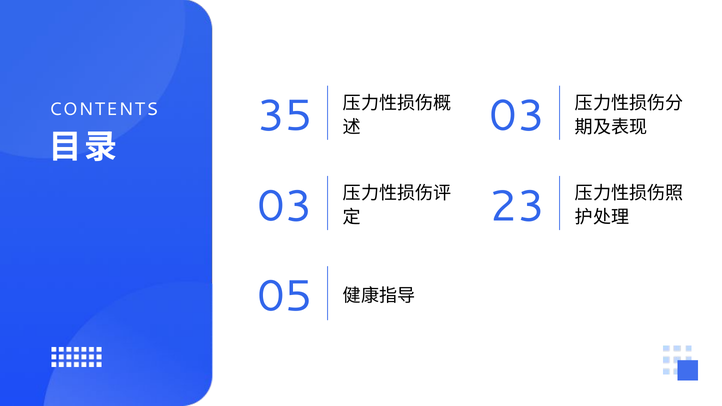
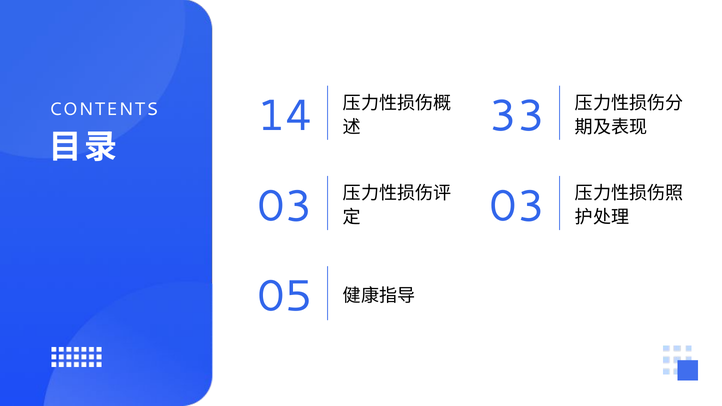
35: 35 -> 14 (285, 116)
03: 03 -> 33 (517, 116)
23: 23 -> 03 (517, 206)
